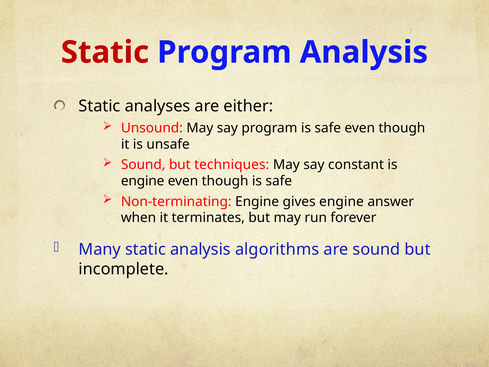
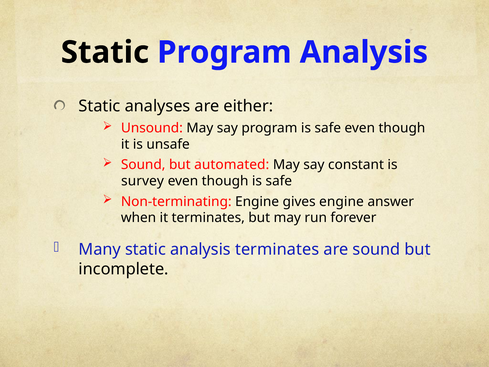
Static colour: red -> black (105, 52)
techniques: techniques -> automated (232, 165)
engine: engine -> survey (143, 181)
analysis algorithms: algorithms -> terminates (277, 249)
